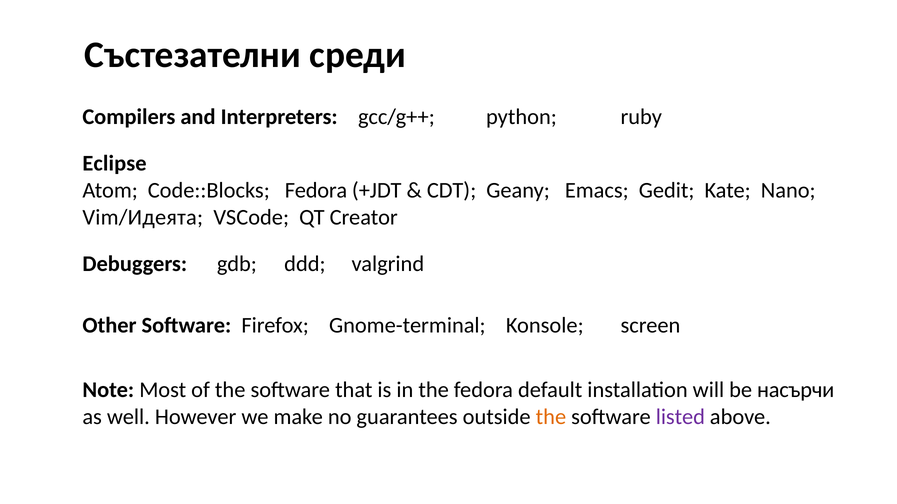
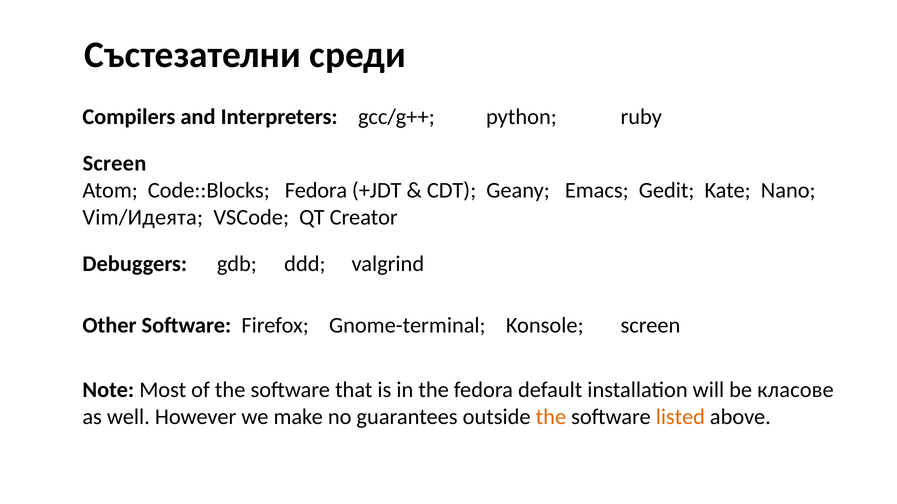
Eclipse: Eclipse -> Screen (114, 164)
насърчи: насърчи -> класове (795, 390)
listed colour: purple -> orange (680, 417)
